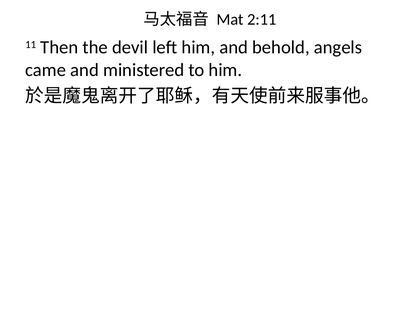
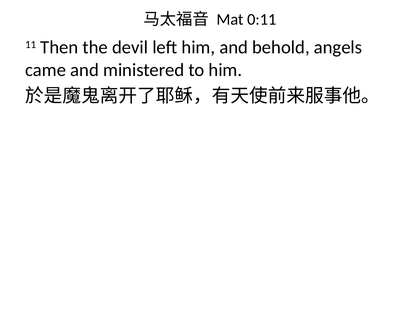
2:11: 2:11 -> 0:11 (262, 19)
